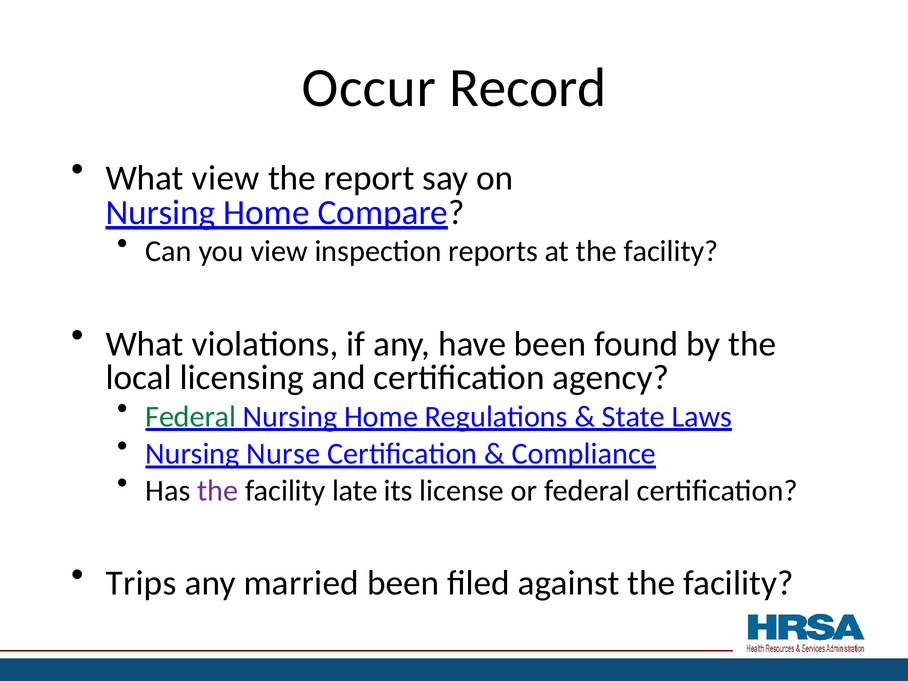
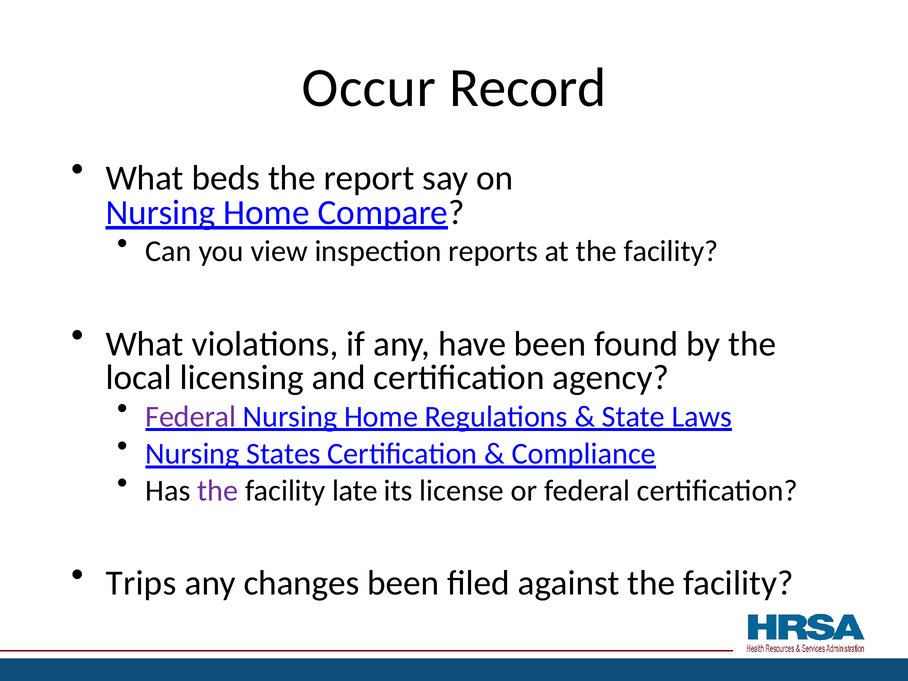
What view: view -> beds (226, 178)
Federal colour: green -> purple (191, 417)
Nurse: Nurse -> States (284, 454)
married: married -> changes (301, 583)
